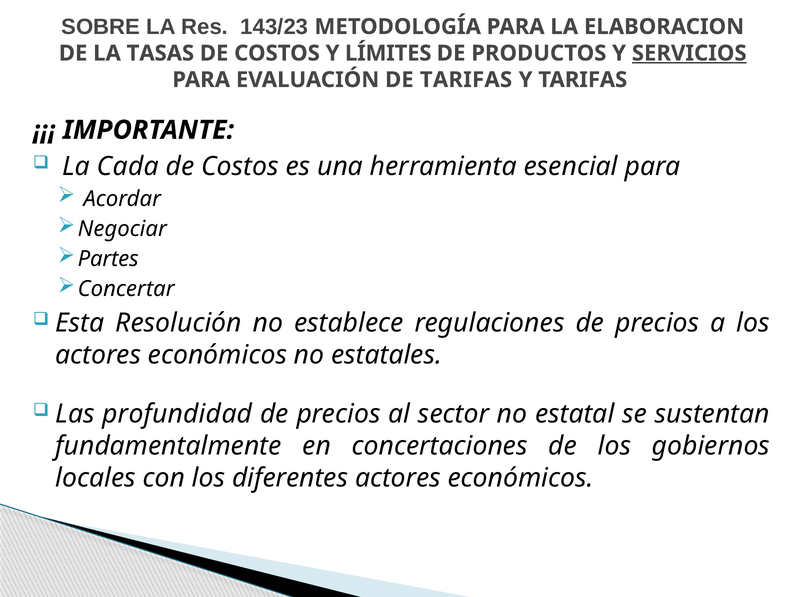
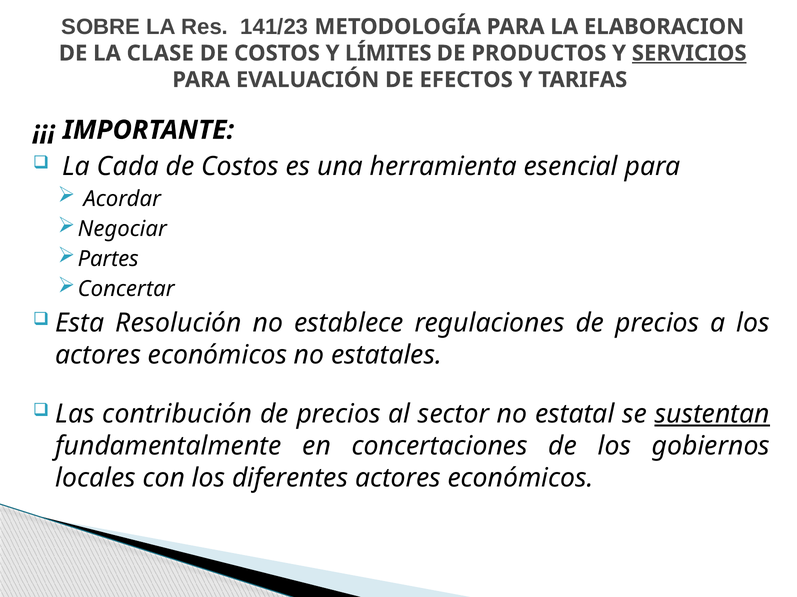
143/23: 143/23 -> 141/23 (274, 27)
TASAS: TASAS -> CLASE (160, 53)
DE TARIFAS: TARIFAS -> EFECTOS (466, 80)
profundidad: profundidad -> contribución (177, 415)
sustentan underline: none -> present (712, 415)
